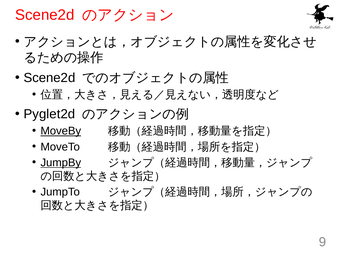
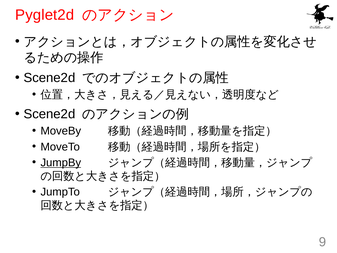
Scene2d: Scene2d -> Pyglet2d (45, 15)
Pyglet2d: Pyglet2d -> Scene2d (49, 114)
MoveBy underline: present -> none (61, 131)
